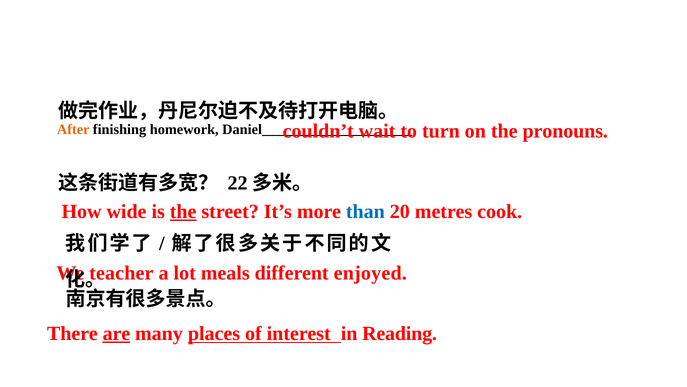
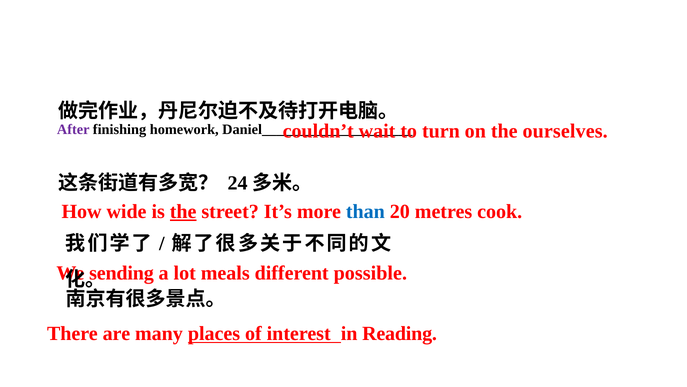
pronouns: pronouns -> ourselves (565, 131)
After colour: orange -> purple (73, 129)
22: 22 -> 24 (238, 183)
teacher: teacher -> sending (122, 273)
enjoyed: enjoyed -> possible (370, 273)
are underline: present -> none (116, 333)
